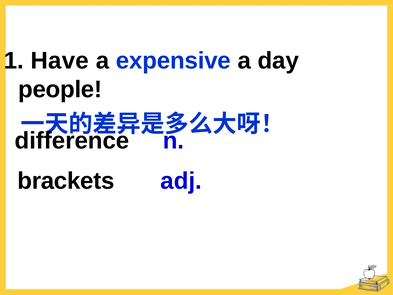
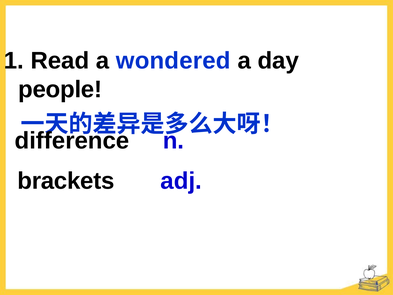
Have: Have -> Read (60, 61)
expensive: expensive -> wondered (173, 61)
